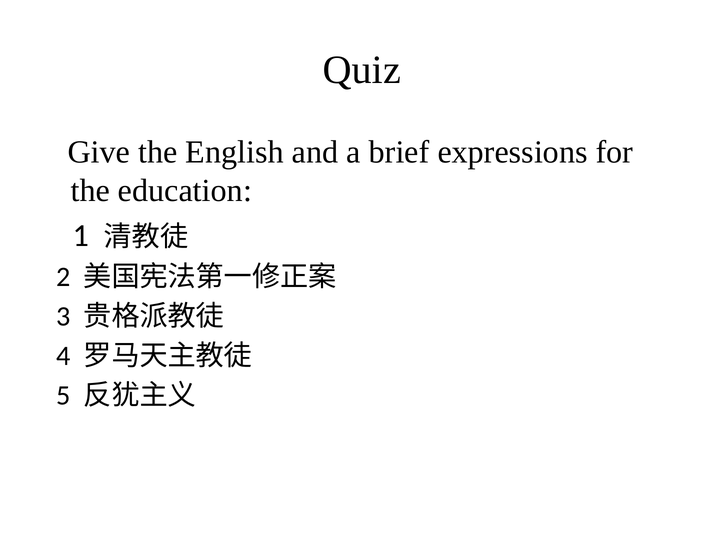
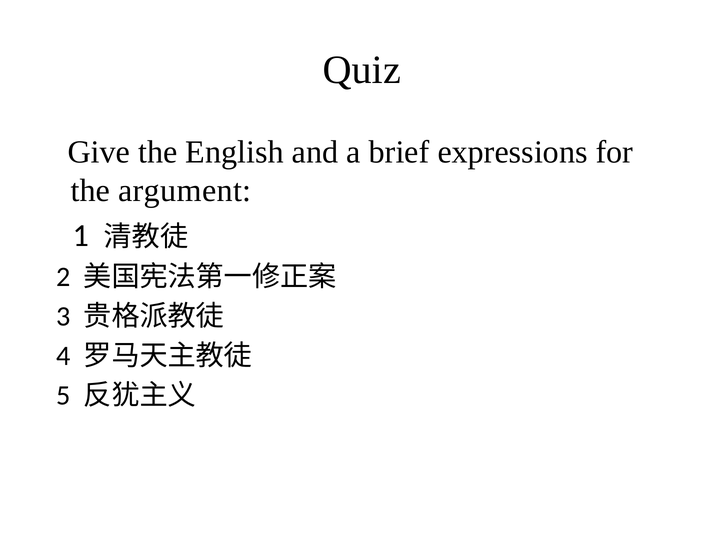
education: education -> argument (185, 191)
